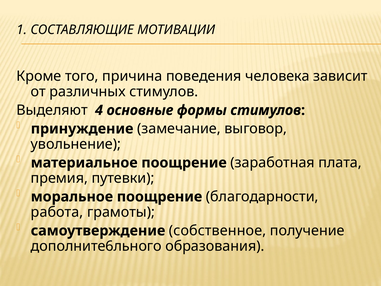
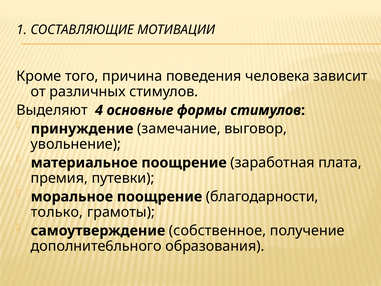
работа: работа -> только (57, 212)
